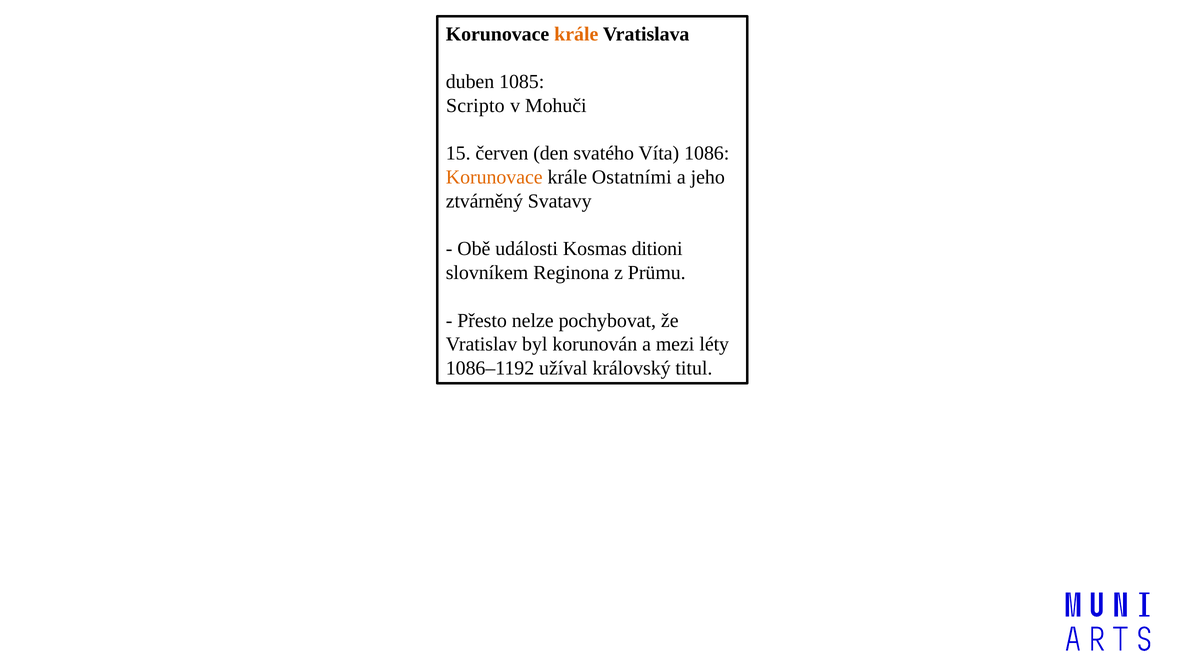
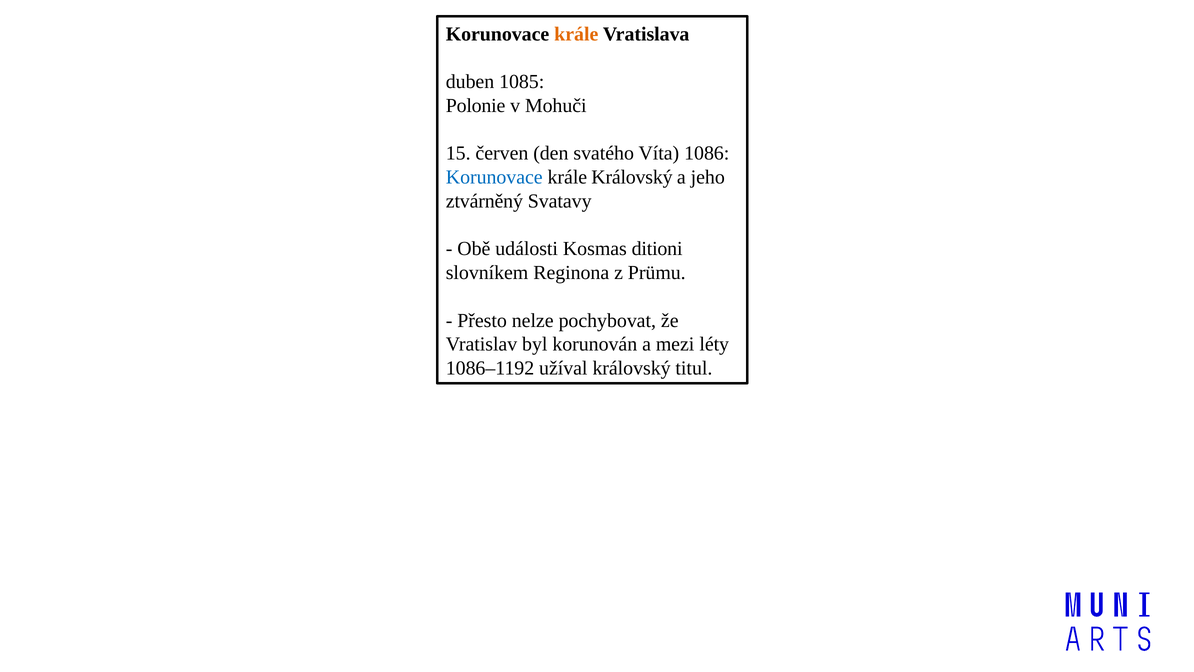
Scripto: Scripto -> Polonie (476, 106)
Korunovace colour: orange -> blue (494, 177)
krále Ostatními: Ostatními -> Královský (632, 177)
